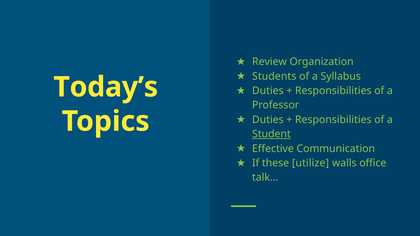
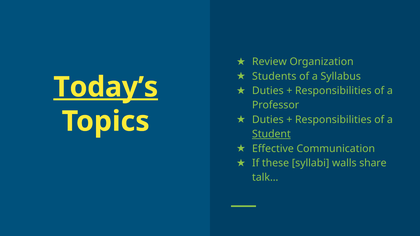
Today’s underline: none -> present (106, 87)
utilize: utilize -> syllabi (311, 163)
office: office -> share (373, 163)
